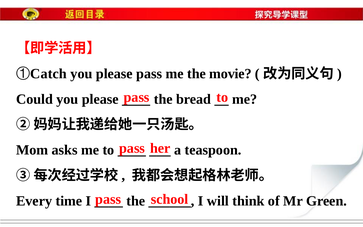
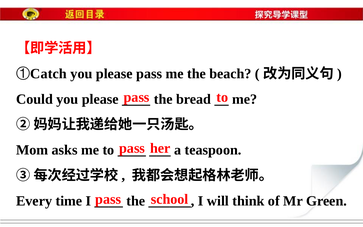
movie: movie -> beach (230, 74)
